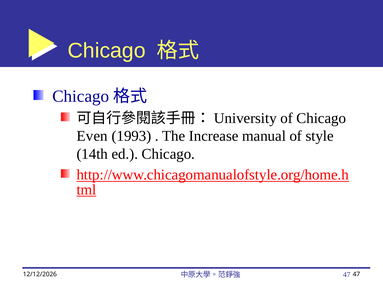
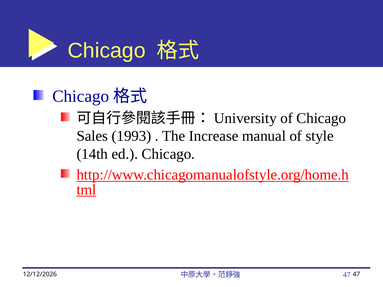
Even: Even -> Sales (92, 136)
